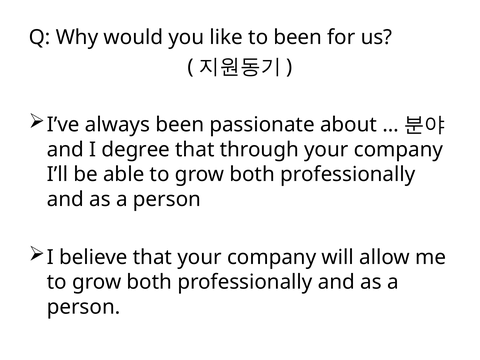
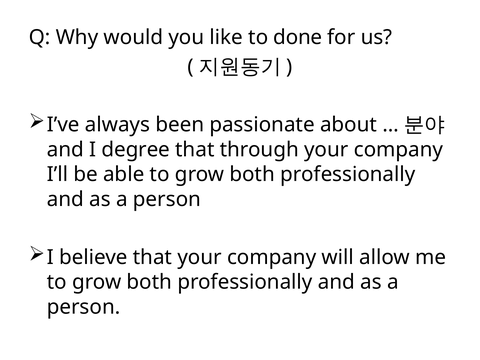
to been: been -> done (298, 37)
